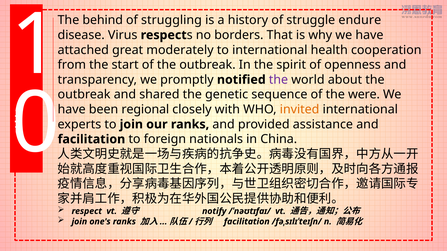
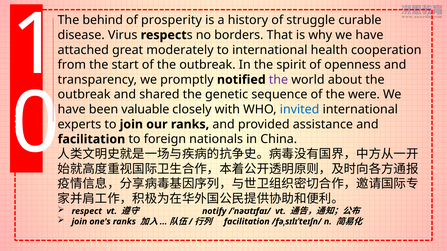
struggling: struggling -> prosperity (171, 20)
endure: endure -> curable (360, 20)
regional: regional -> valuable (145, 110)
invited colour: orange -> blue (300, 110)
